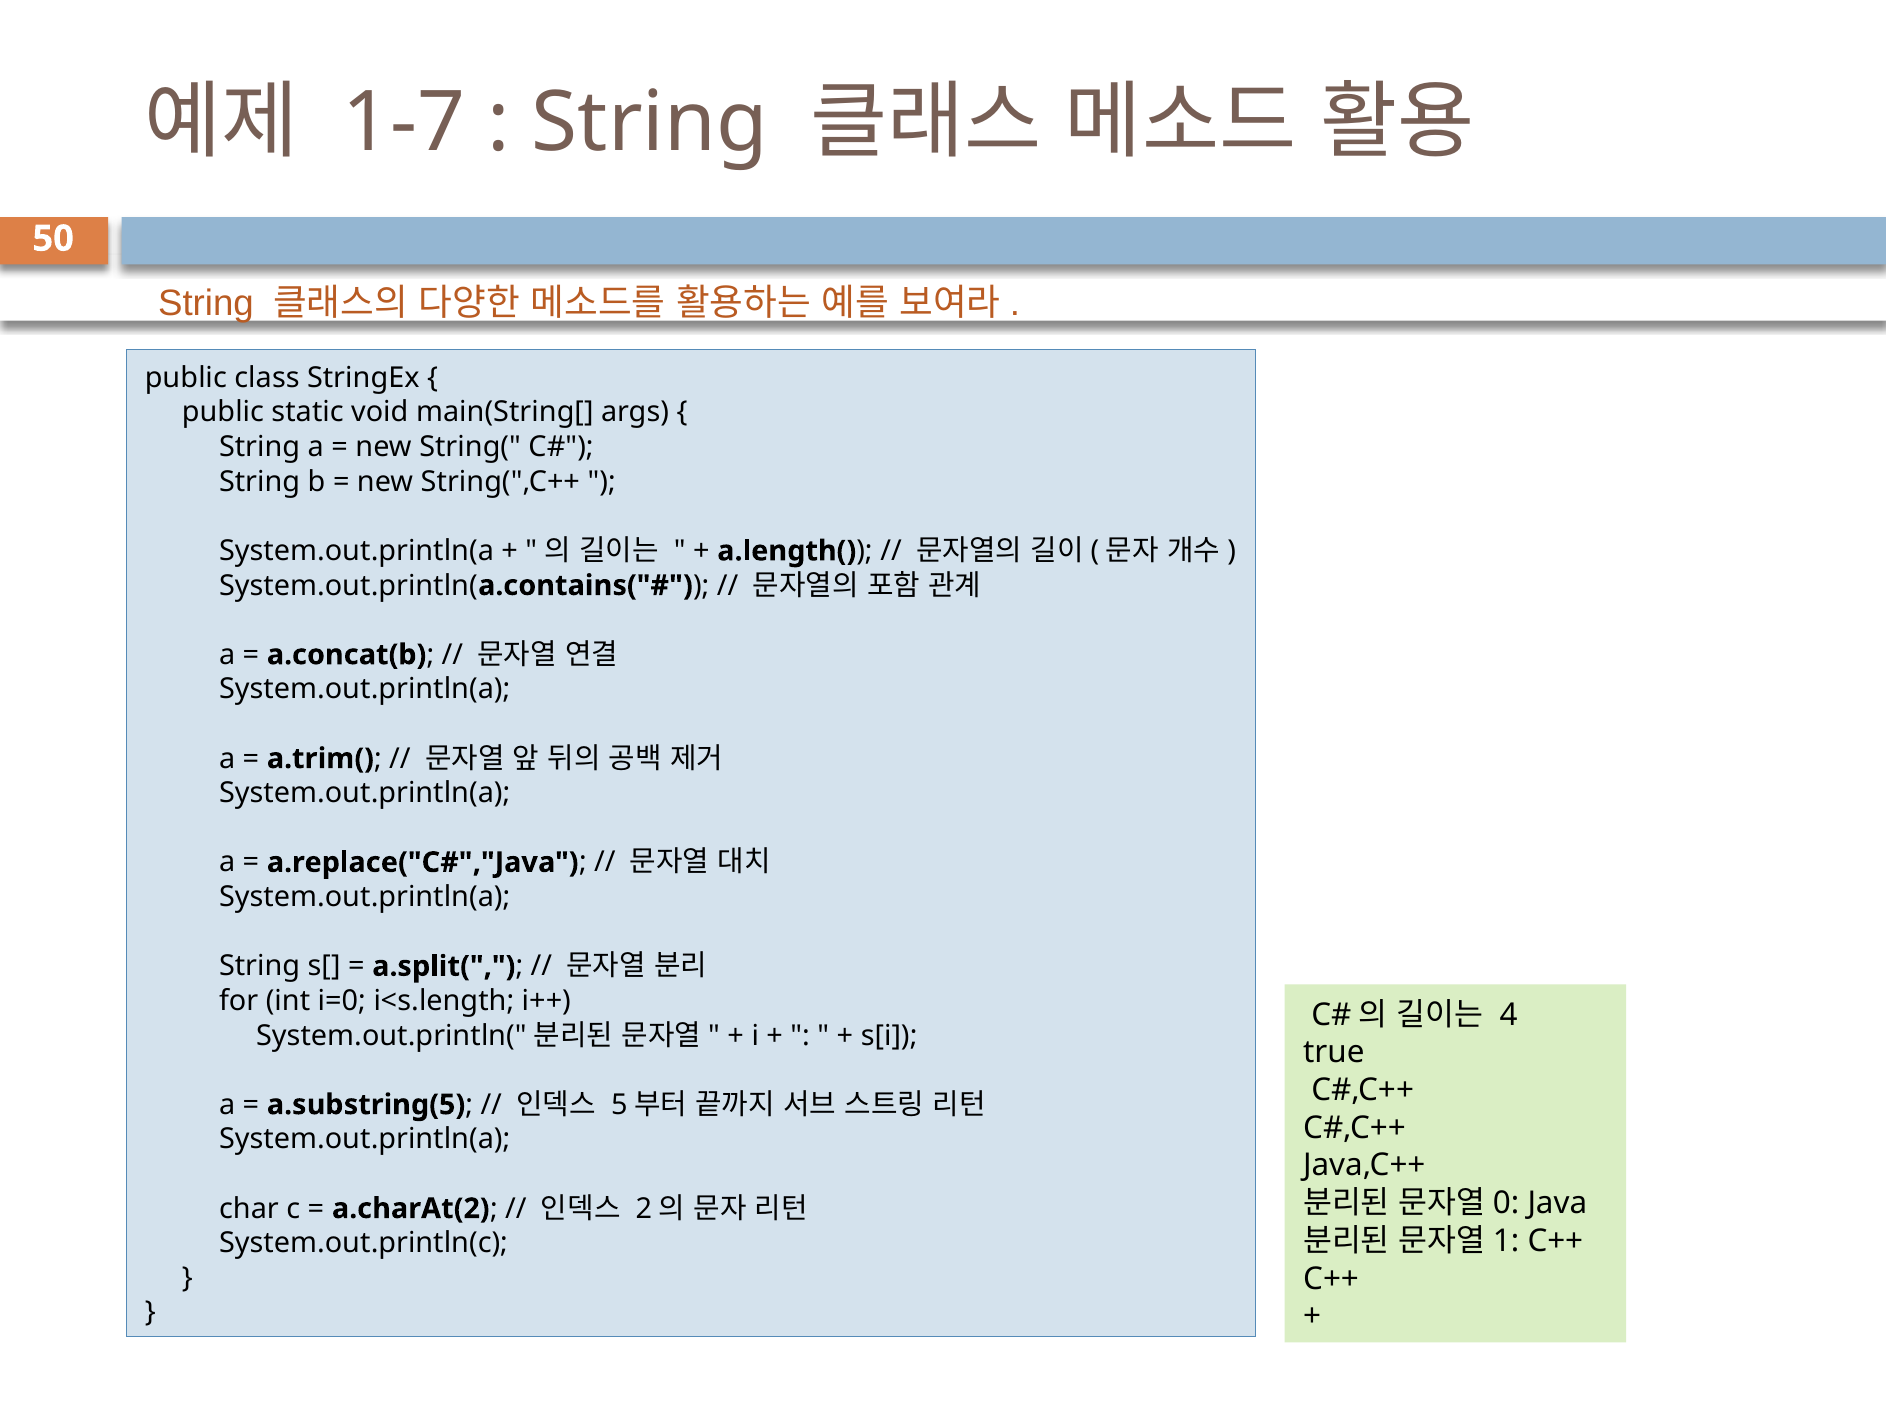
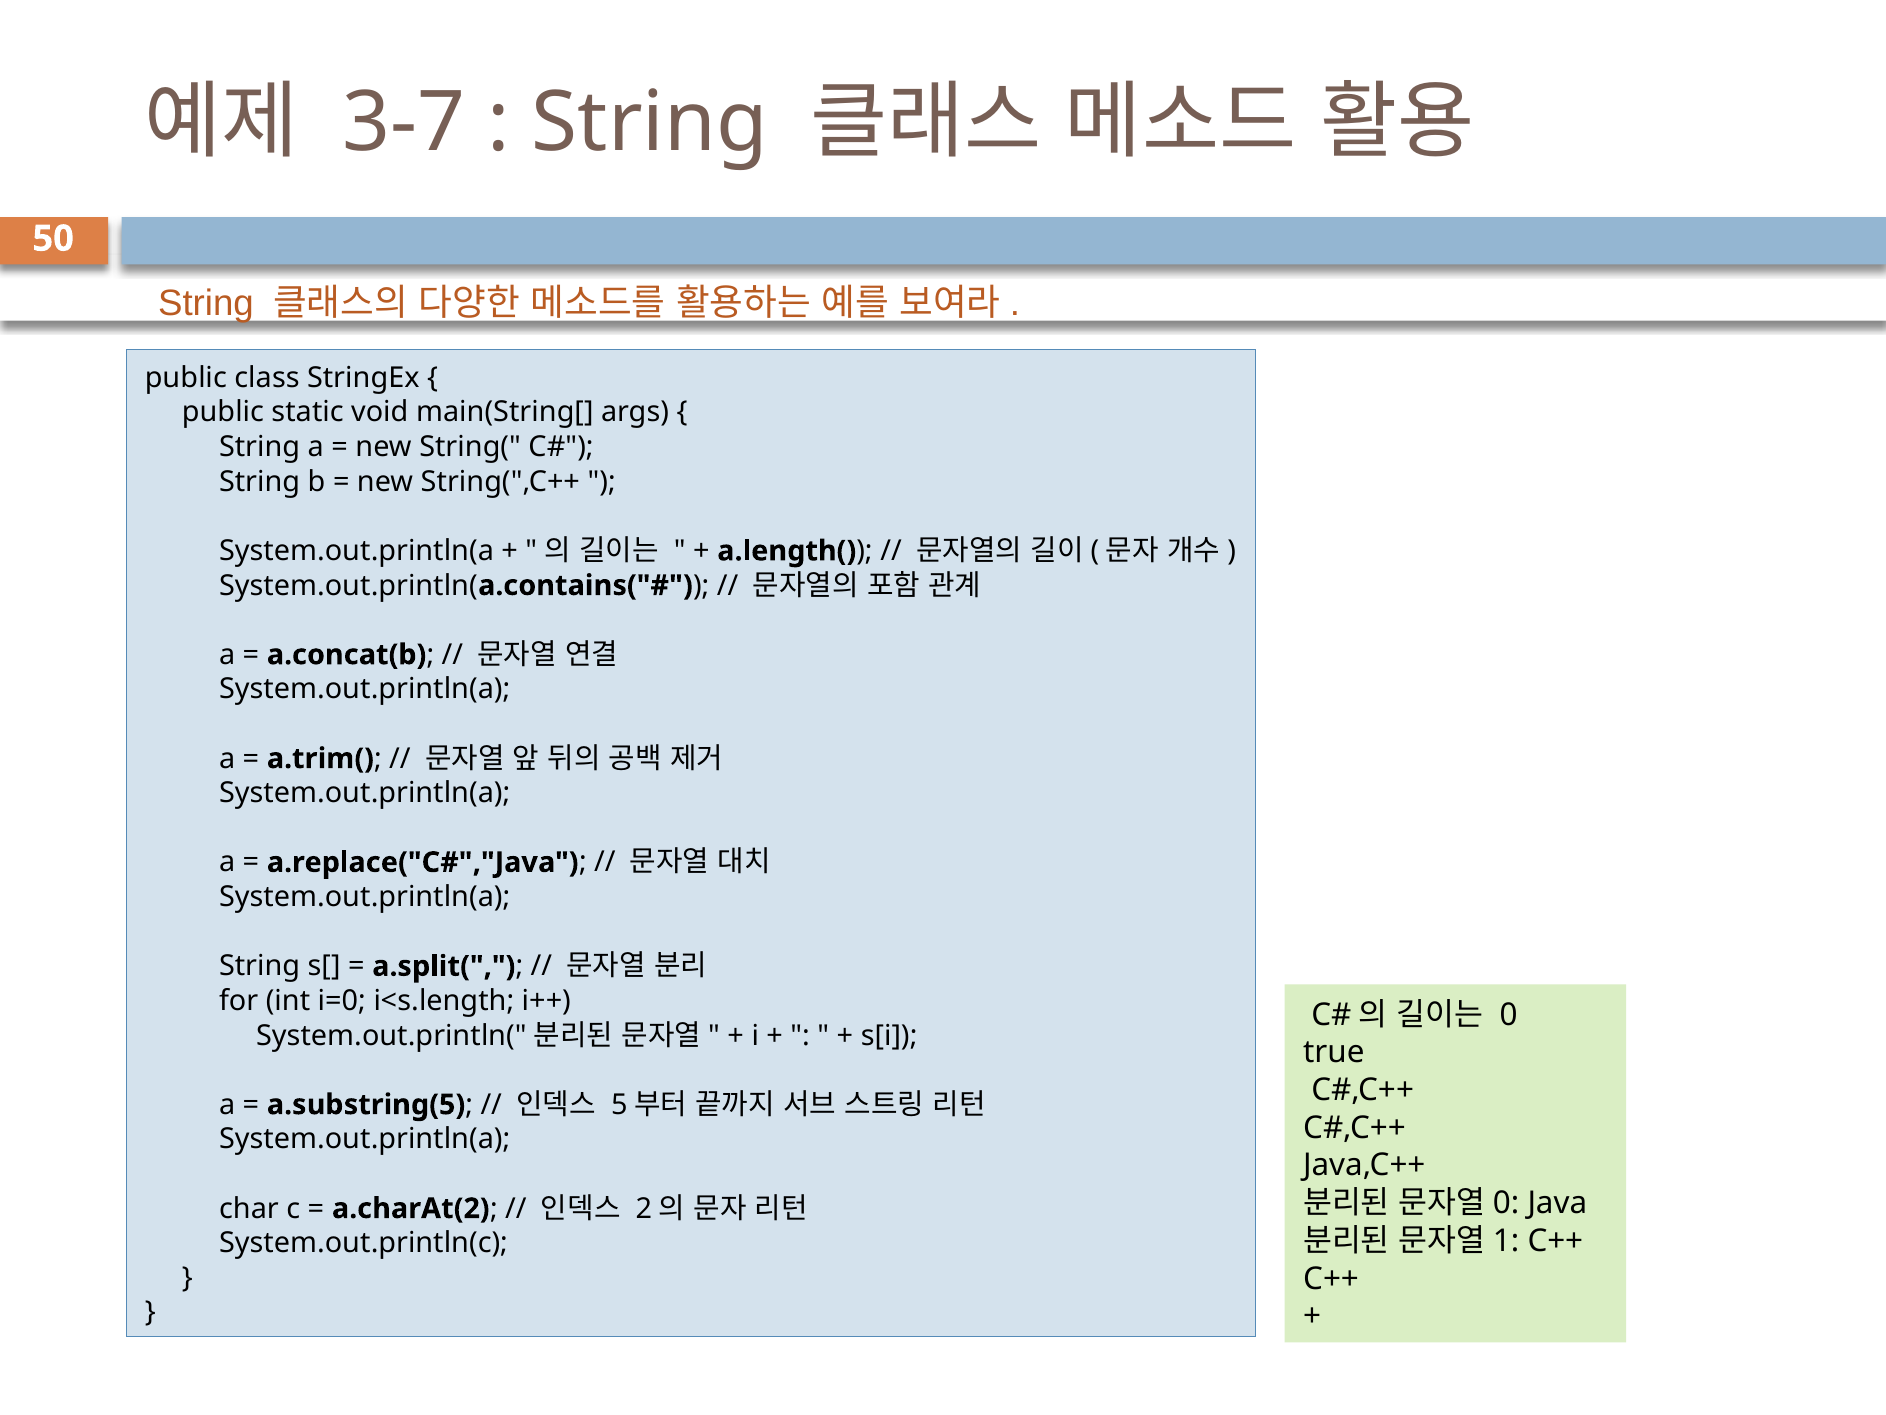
1-7: 1-7 -> 3-7 (404, 123)
4: 4 -> 0 (1509, 1014)
